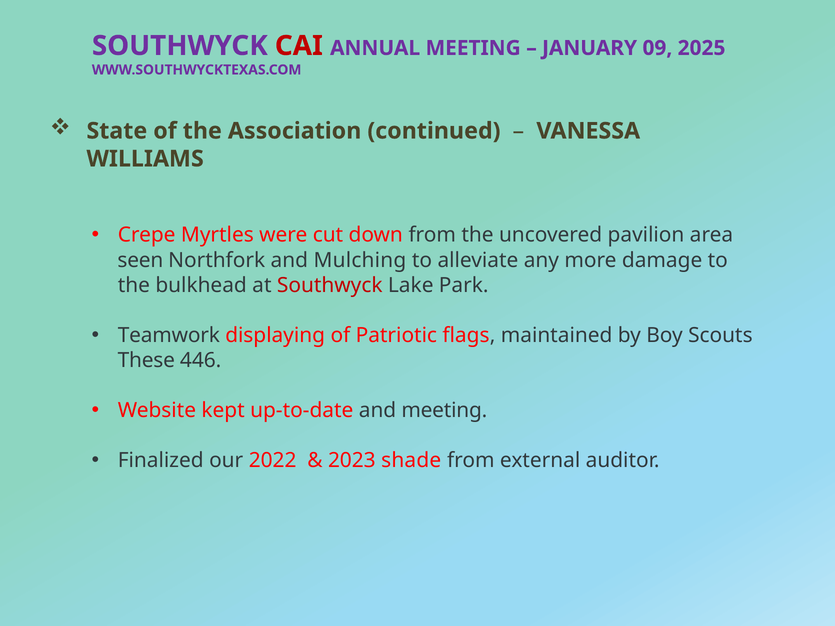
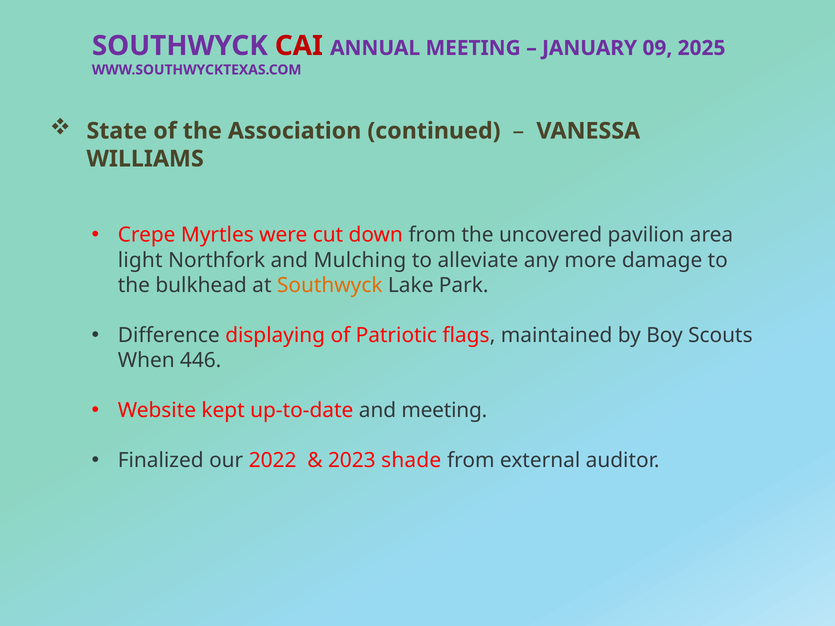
seen: seen -> light (140, 260)
Southwyck colour: red -> orange (330, 285)
Teamwork: Teamwork -> Difference (169, 335)
These: These -> When (146, 360)
